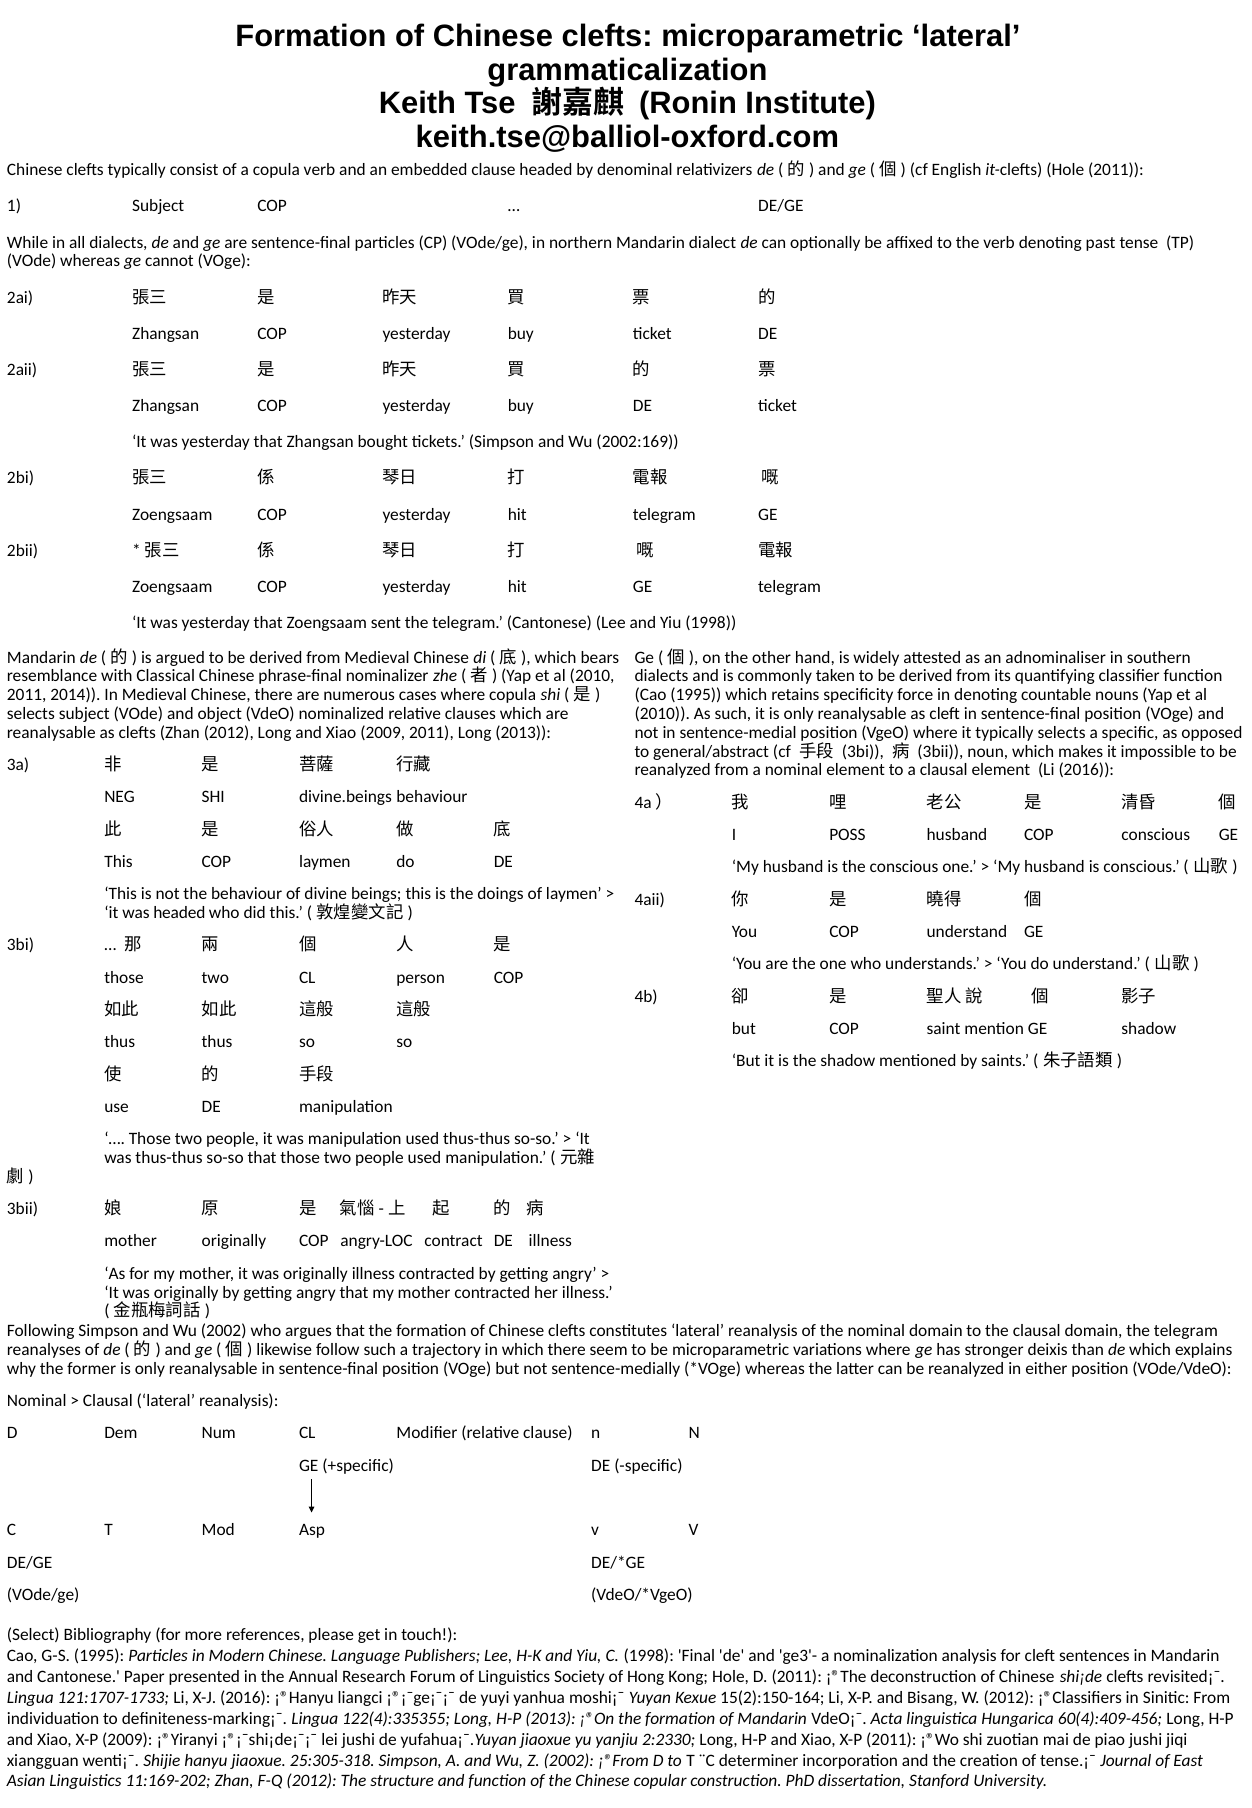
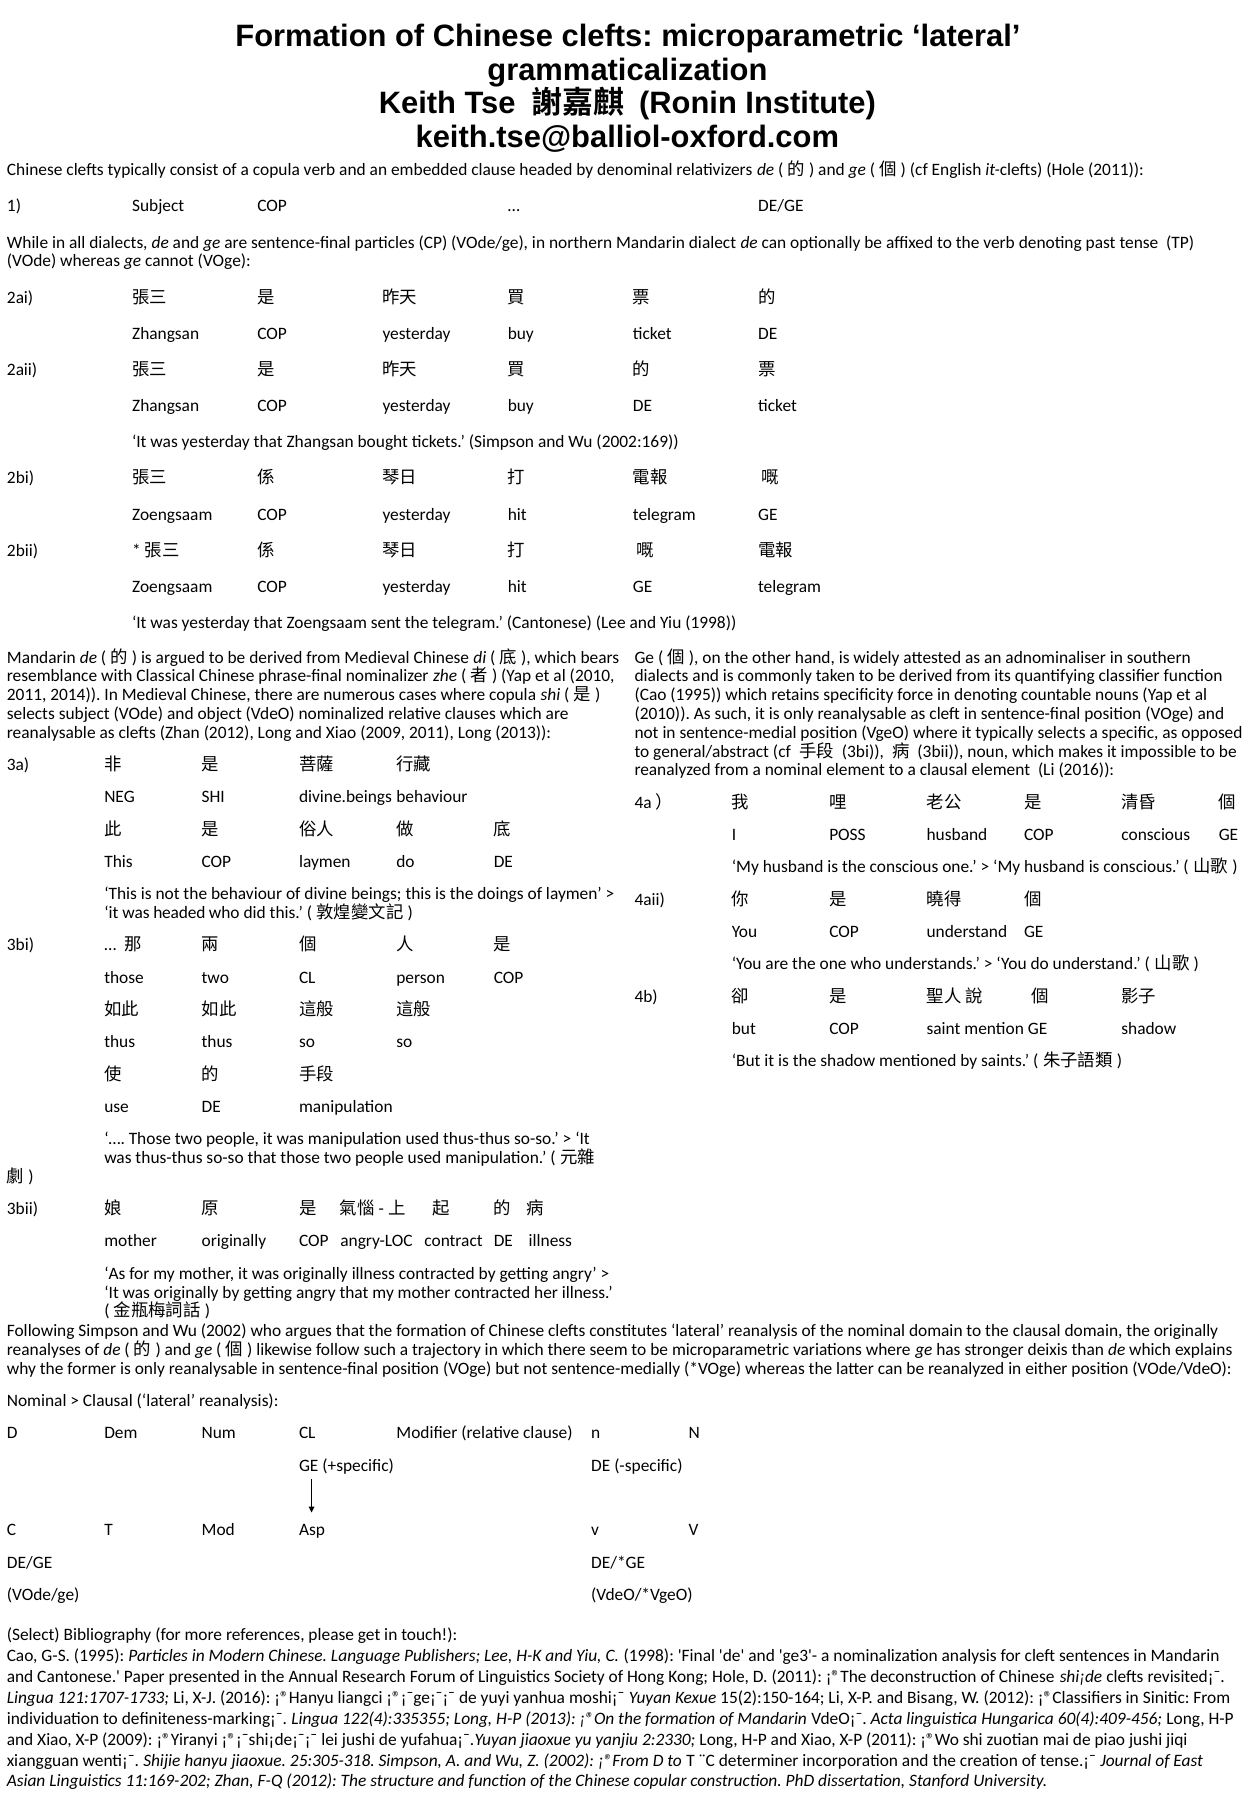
domain the telegram: telegram -> originally (1186, 1331)
